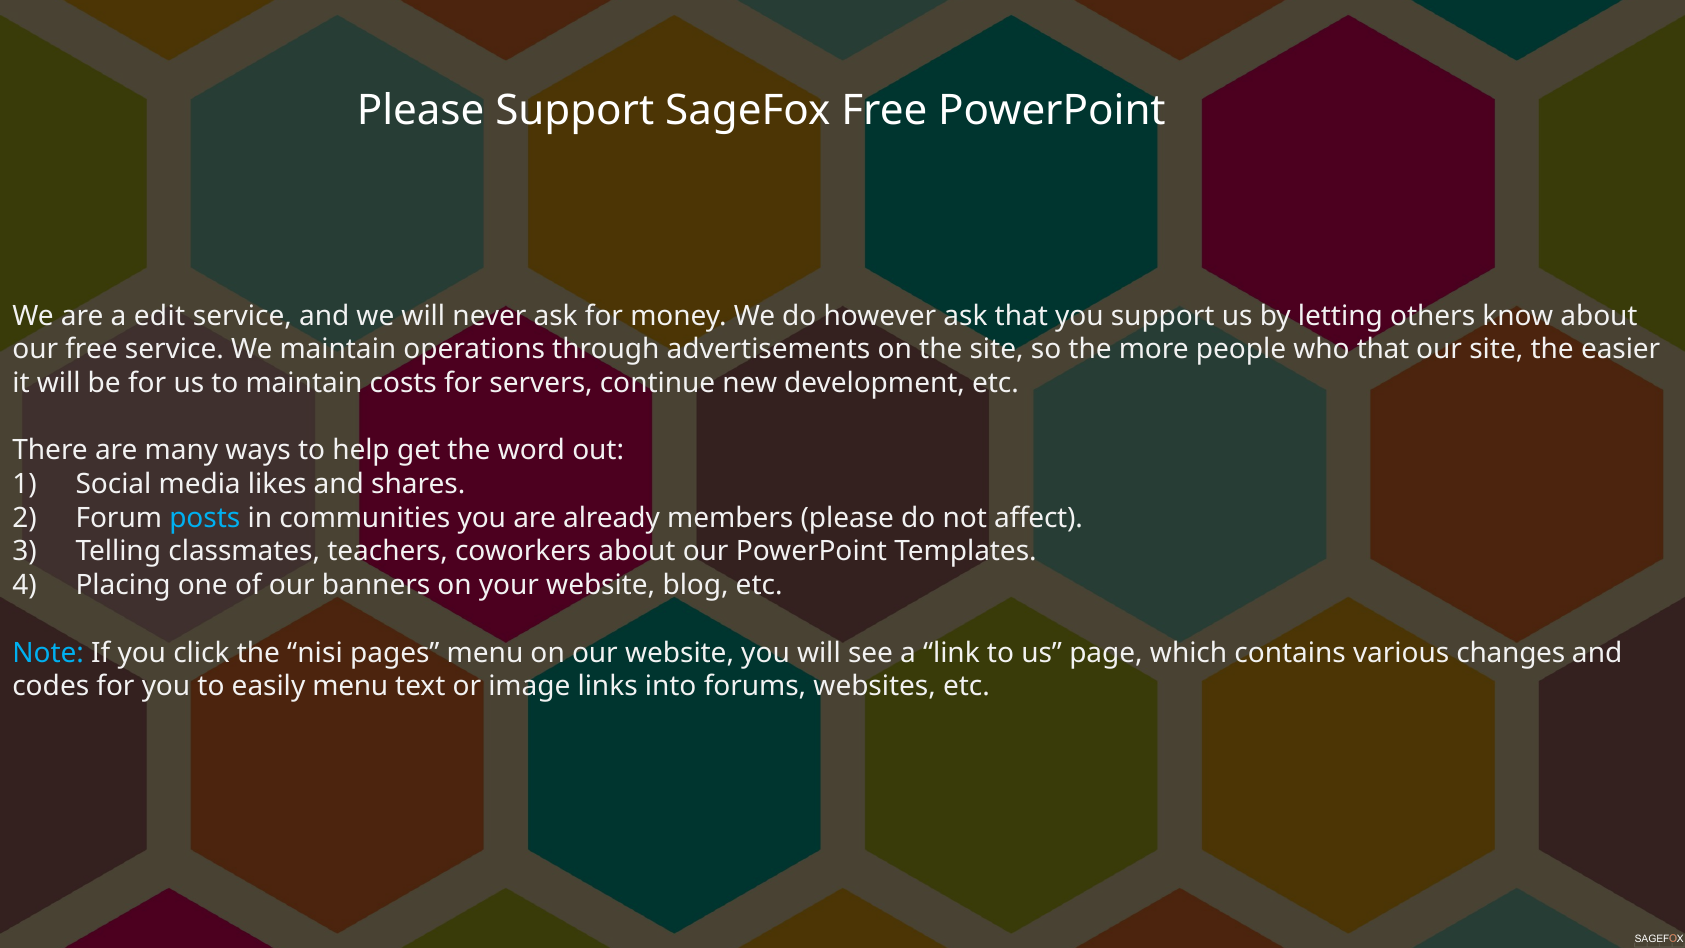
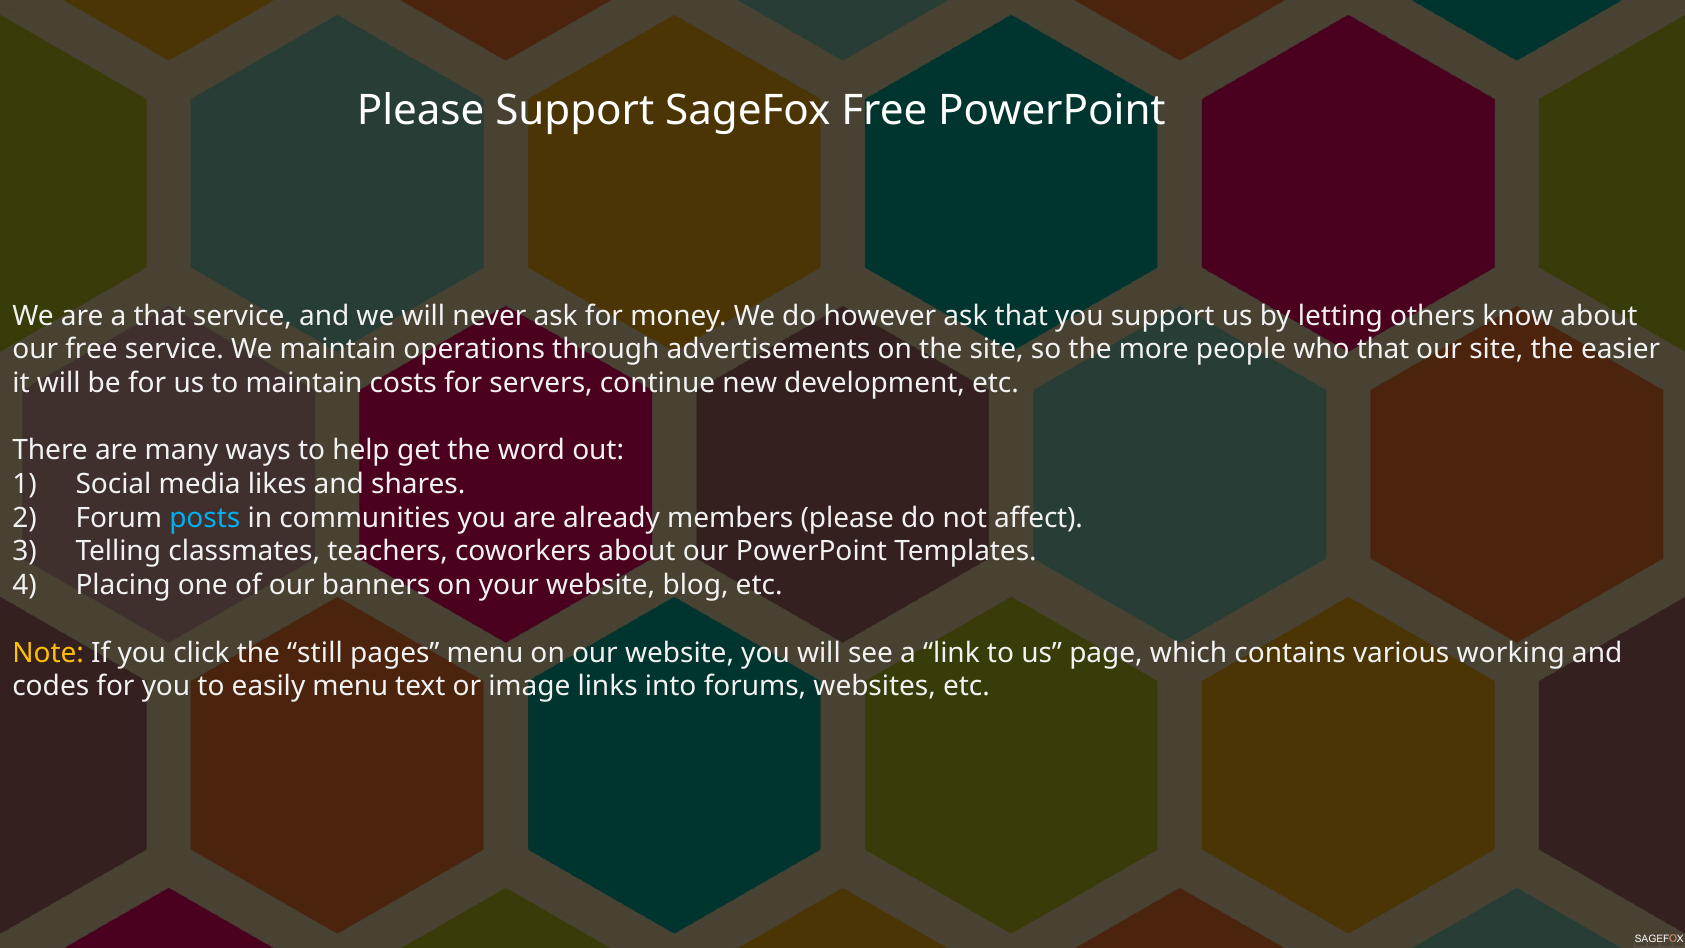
a edit: edit -> that (160, 316)
Note colour: light blue -> yellow (48, 653)
nisi: nisi -> still (315, 653)
changes: changes -> working (1511, 653)
